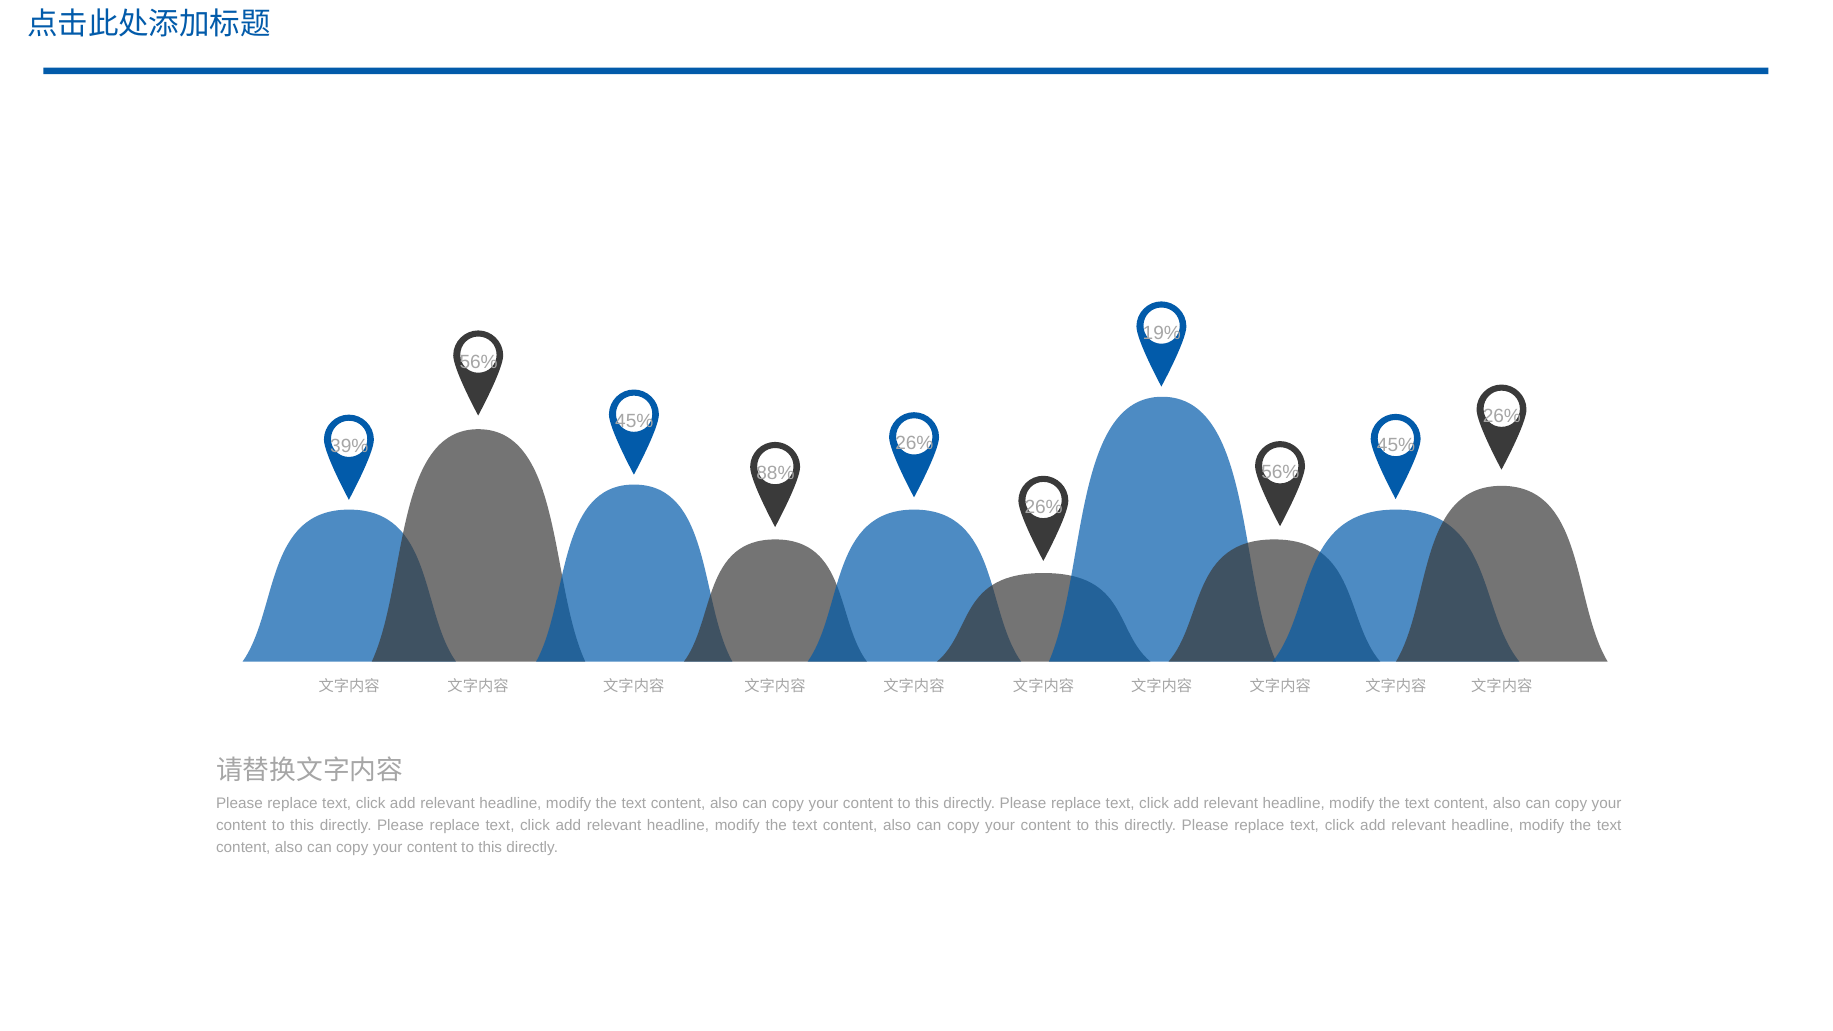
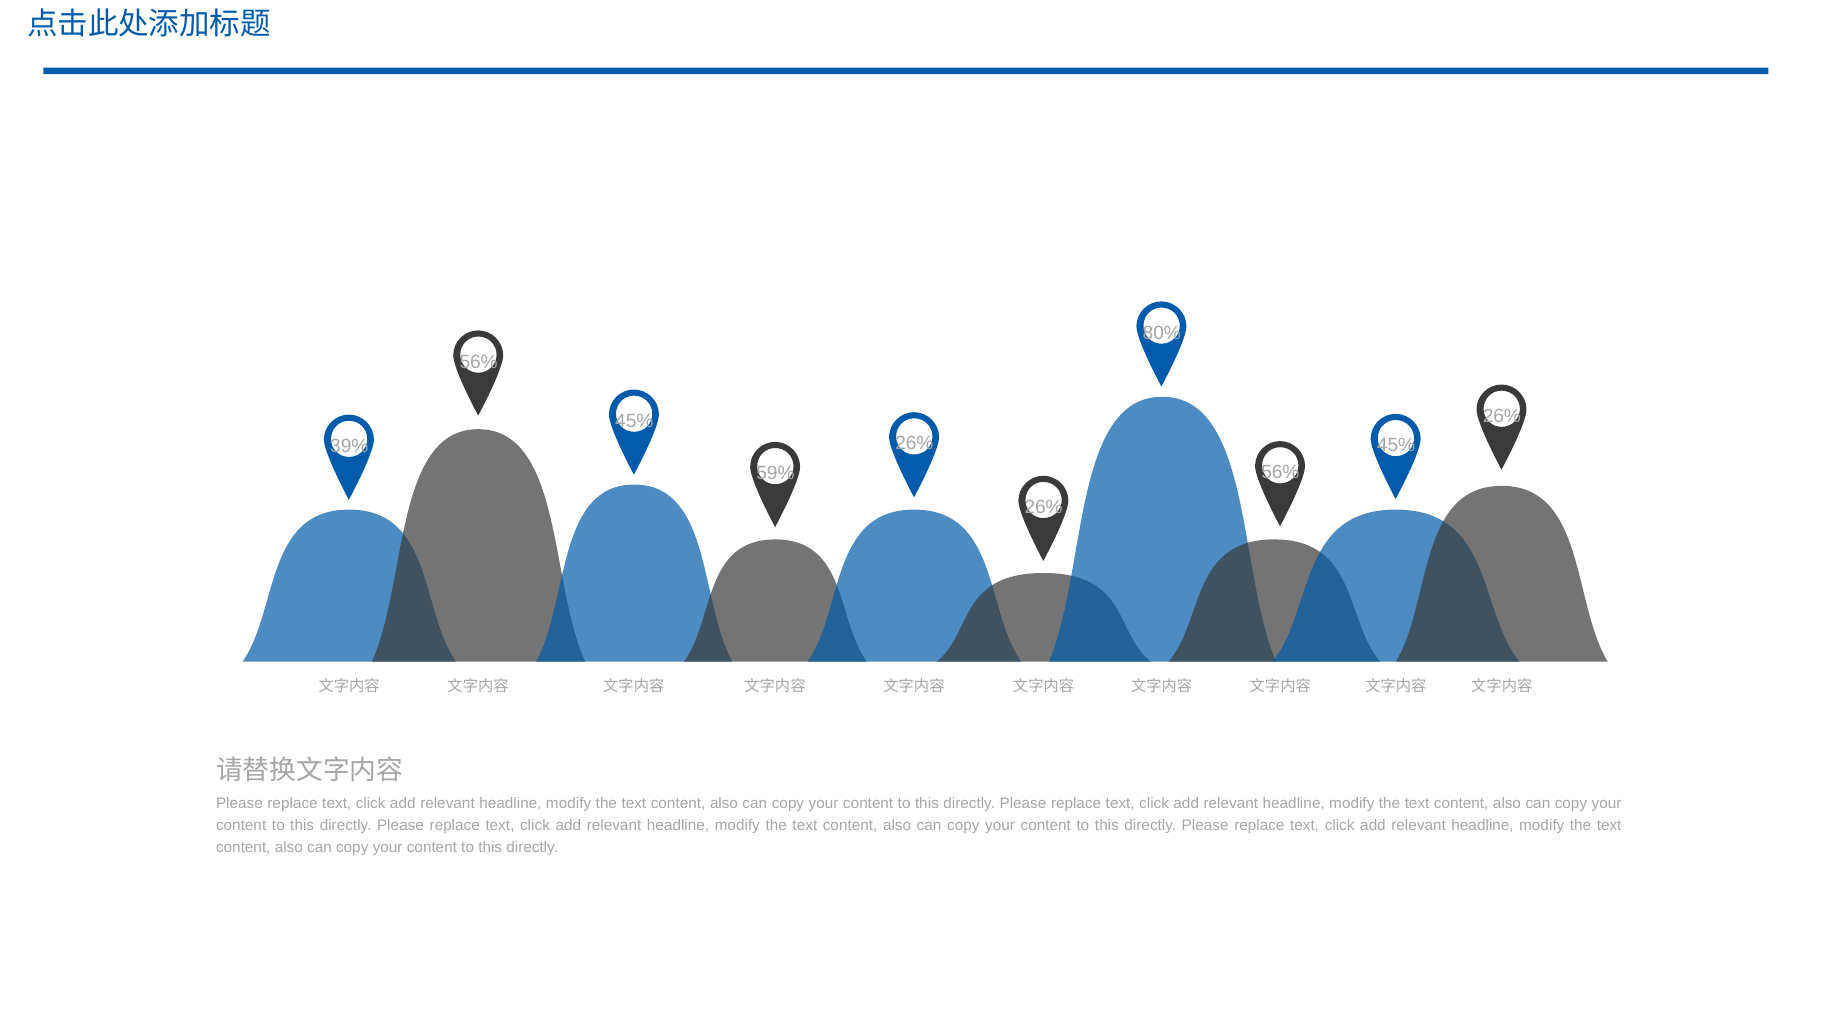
19%: 19% -> 80% (1162, 333)
88%: 88% -> 59% (775, 473)
